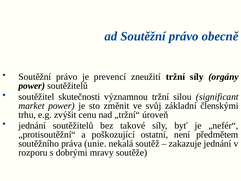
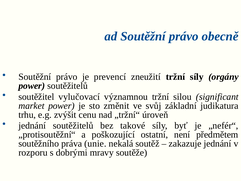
skutečnosti: skutečnosti -> vylučovací (79, 97)
členskými: členskými -> judikatura (219, 106)
